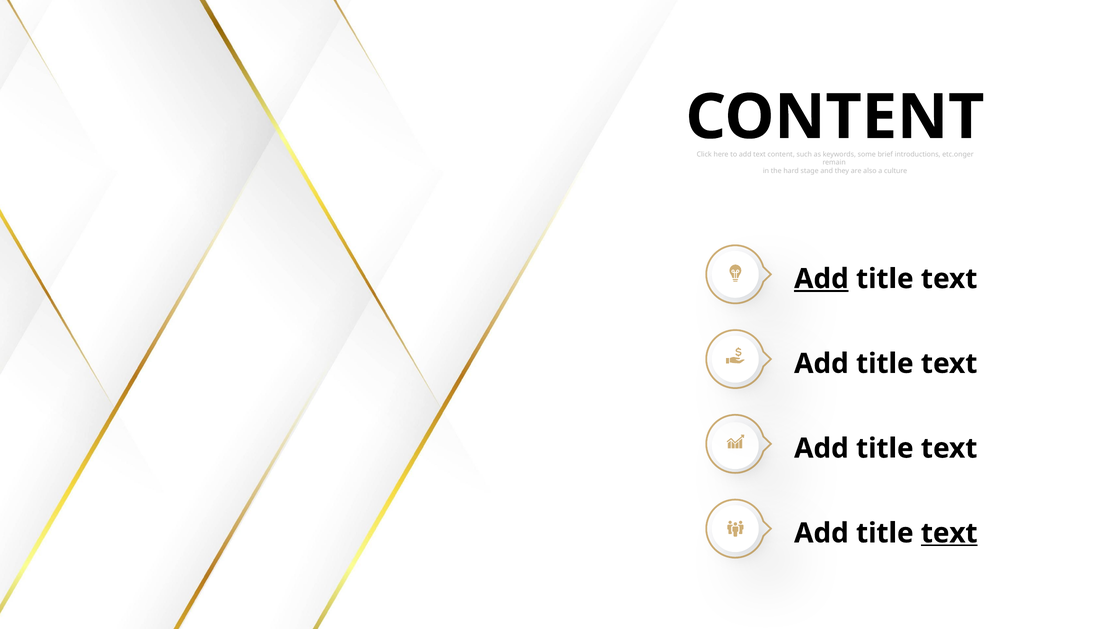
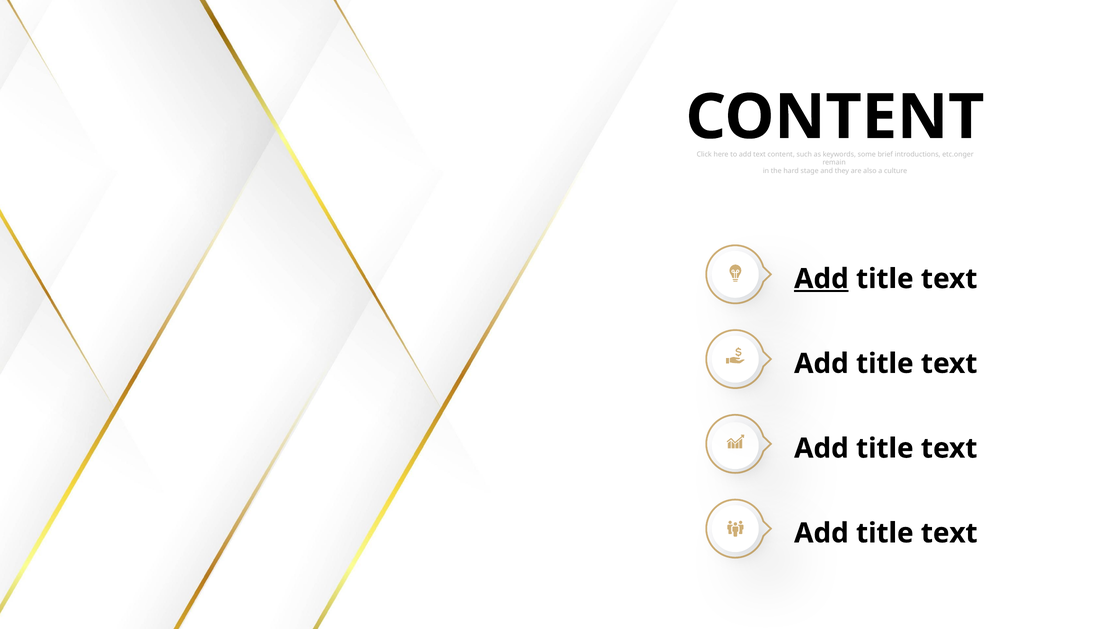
text underline: present -> none (949, 533)
